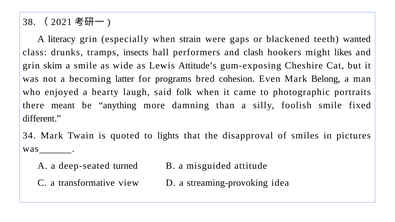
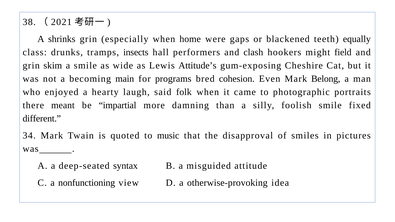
literacy: literacy -> shrinks (62, 39)
strain: strain -> home (190, 39)
wanted: wanted -> equally (357, 39)
likes: likes -> field (343, 52)
latter: latter -> main (125, 79)
anything: anything -> impartial (118, 105)
lights: lights -> music (168, 136)
turned: turned -> syntax (125, 166)
transformative: transformative -> nonfunctioning (87, 183)
streaming-provoking: streaming-provoking -> otherwise-provoking (227, 183)
